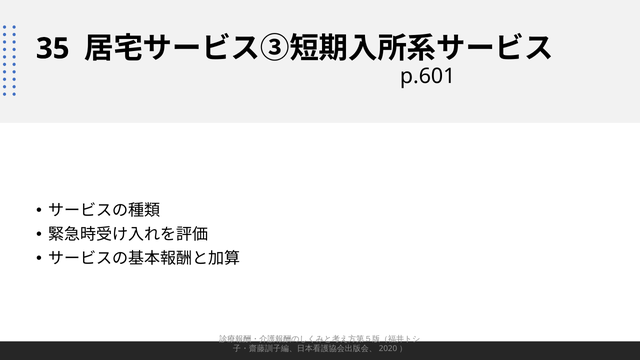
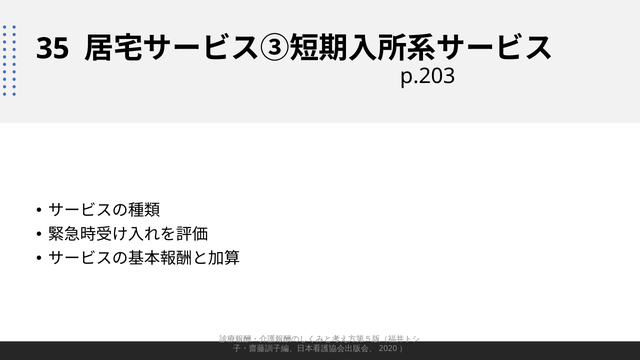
p.601: p.601 -> p.203 (428, 76)
